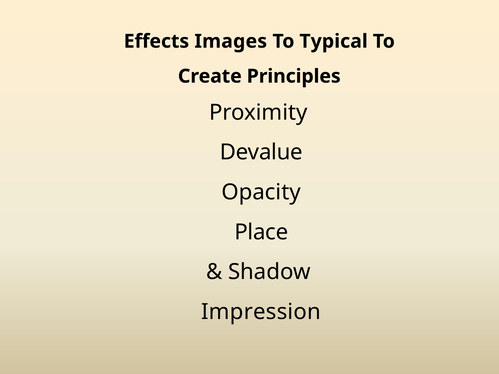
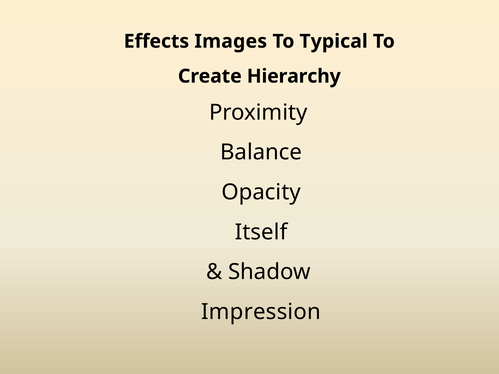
Principles: Principles -> Hierarchy (294, 76)
Devalue: Devalue -> Balance (261, 152)
Place: Place -> Itself (261, 232)
